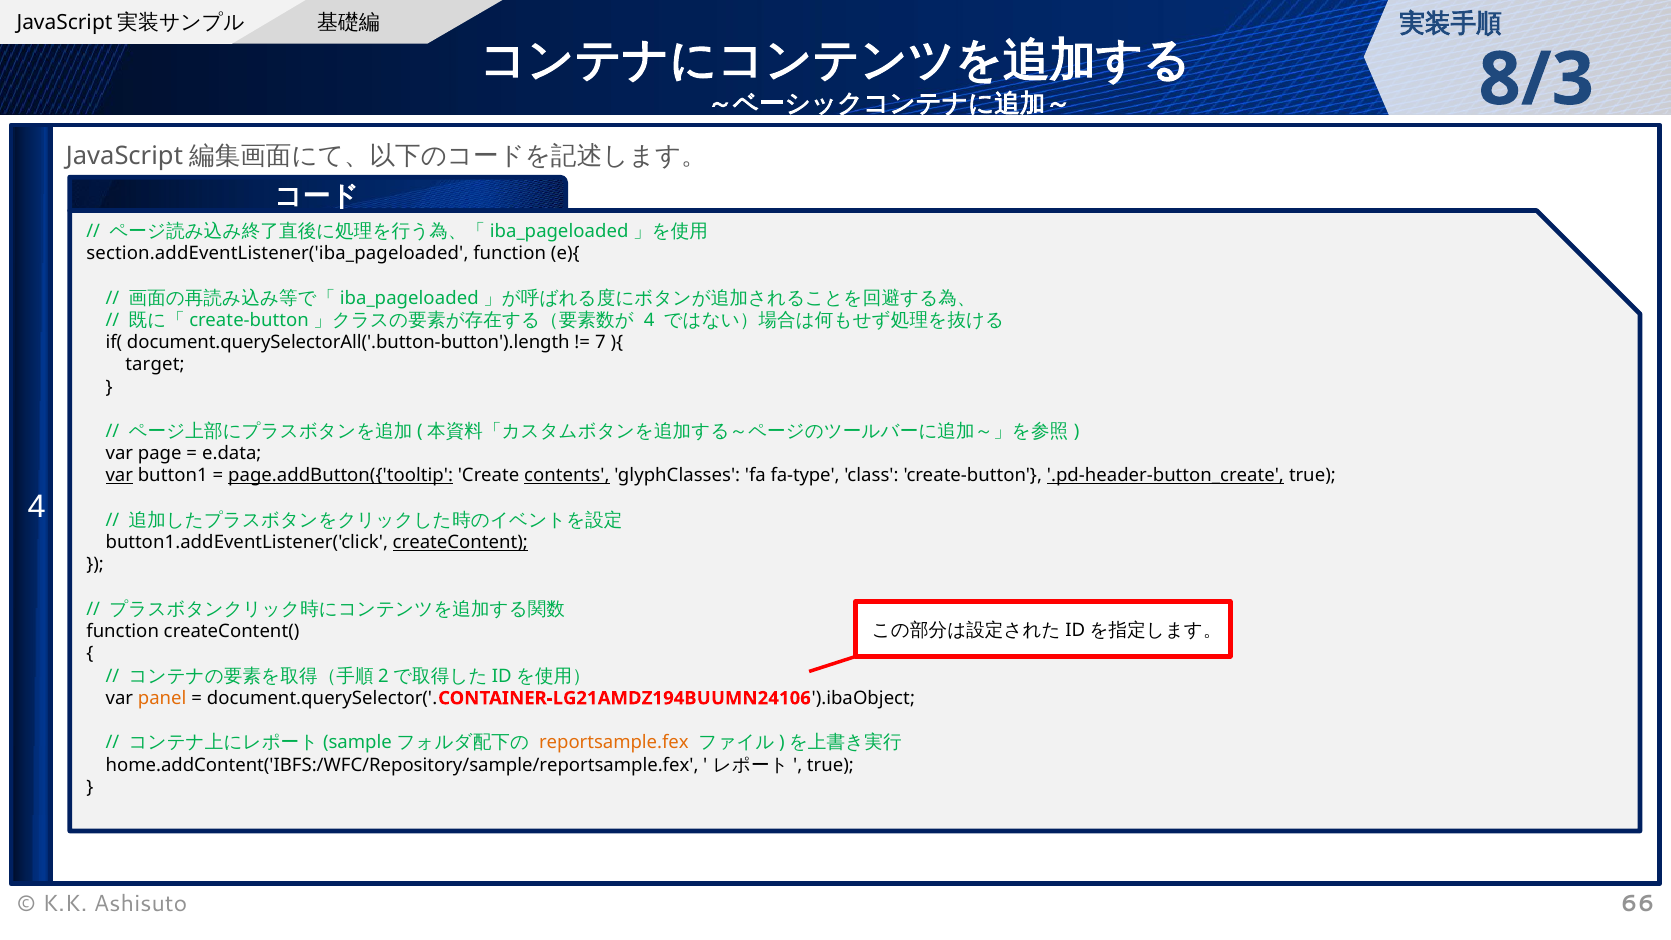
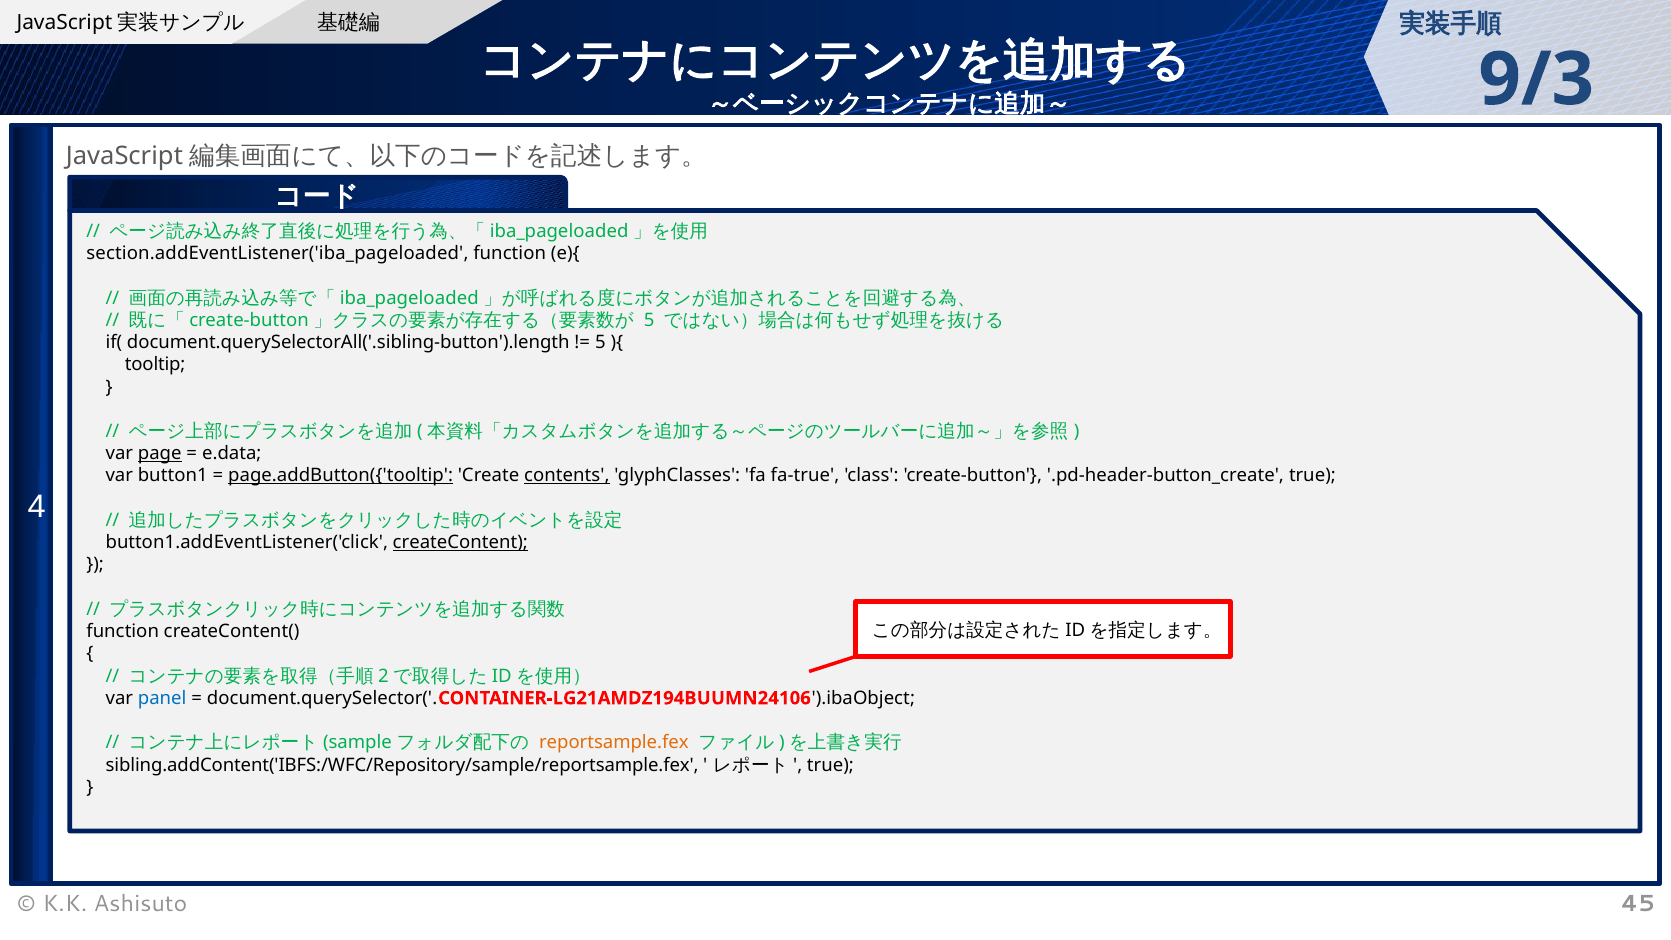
8/3: 8/3 -> 9/3 (1536, 80)
4: 4 -> 5 (649, 320)
document.querySelectorAll('.button-button').length: document.querySelectorAll('.button-button').length -> document.querySelectorAll('.sibling-button').length (348, 342)
7: 7 -> 5 (600, 342)
target: target -> tooltip (155, 365)
page underline: none -> present (160, 454)
var underline: present -> none (119, 476)
fa-type: fa-type -> fa-true (805, 476)
.pd-header-button_create underline: present -> none (1165, 476)
panel colour: orange -> blue (162, 698)
home.addContent('IBFS:/WFC/Repository/sample/reportsample.fex: home.addContent('IBFS:/WFC/Repository/sample/reportsample.fex -> sibling.addContent('IBFS:/WFC/Repository/sample/reportsample.fex (402, 765)
66: 66 -> 45 (1638, 904)
